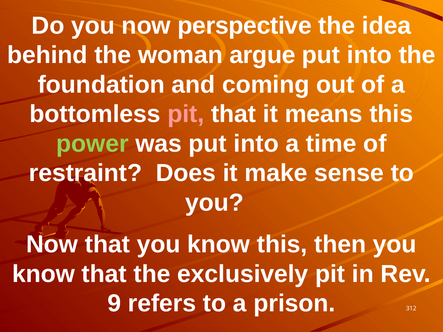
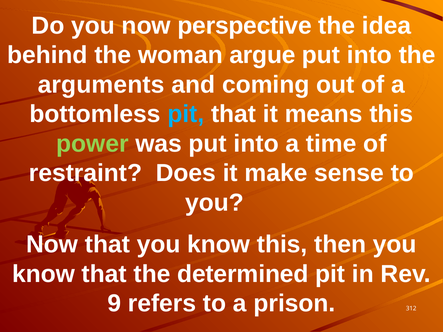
foundation: foundation -> arguments (101, 85)
pit colour: pink -> light blue (186, 114)
exclusively: exclusively -> determined (243, 274)
